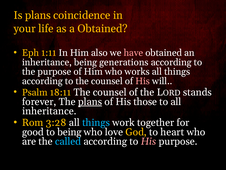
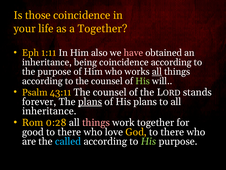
Is plans: plans -> those (38, 15)
a Obtained: Obtained -> Together (102, 28)
being generations: generations -> coincidence (124, 62)
all underline: none -> present (157, 71)
His colour: pink -> light green (143, 81)
18:11: 18:11 -> 43:11 (61, 92)
His those: those -> plans (145, 101)
3:28: 3:28 -> 0:28 (56, 122)
things colour: light blue -> pink (96, 122)
good to being: being -> there (69, 132)
heart: heart -> there (172, 132)
His colour: pink -> light green (149, 141)
